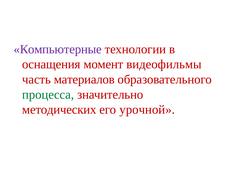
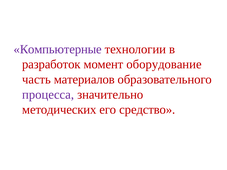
оснащения: оснащения -> разработок (51, 64)
видеофильмы: видеофильмы -> оборудование (164, 64)
процесса colour: green -> purple (48, 95)
урочной: урочной -> средство (147, 110)
